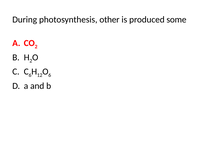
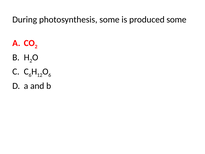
photosynthesis other: other -> some (109, 20)
